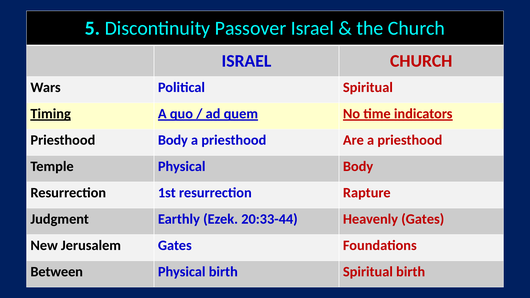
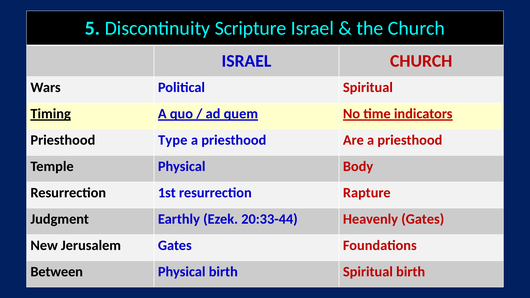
Passover: Passover -> Scripture (251, 28)
Priesthood Body: Body -> Type (173, 140)
